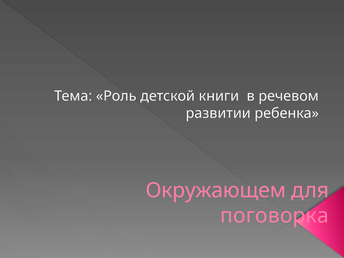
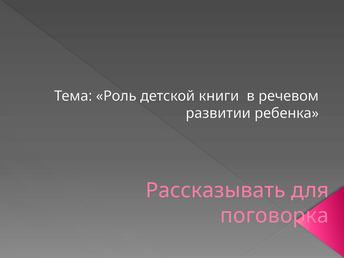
Окружающем: Окружающем -> Рассказывать (216, 191)
